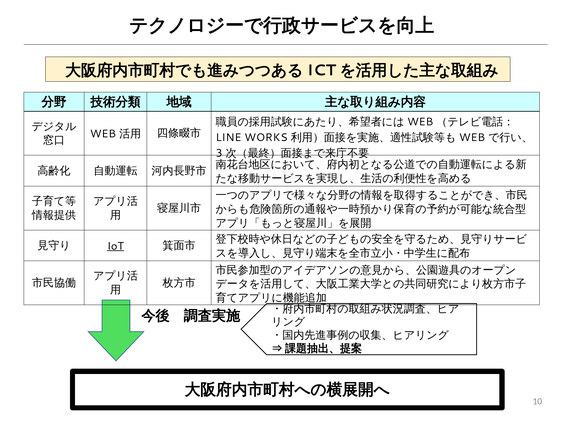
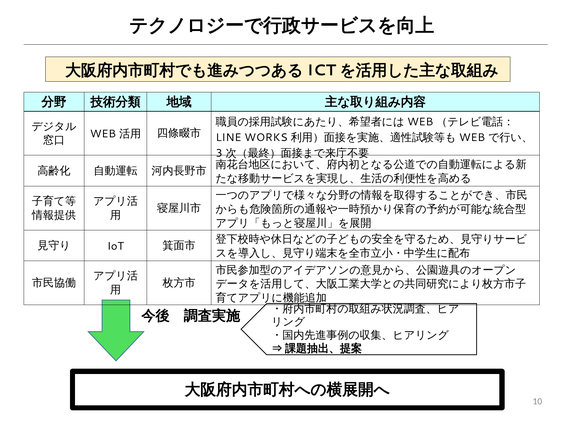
IoT underline: present -> none (116, 246)
